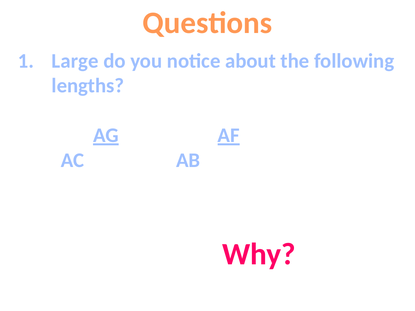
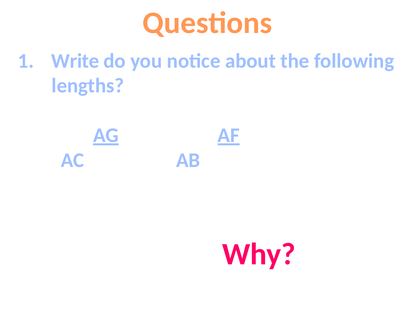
Large: Large -> Write (75, 61)
